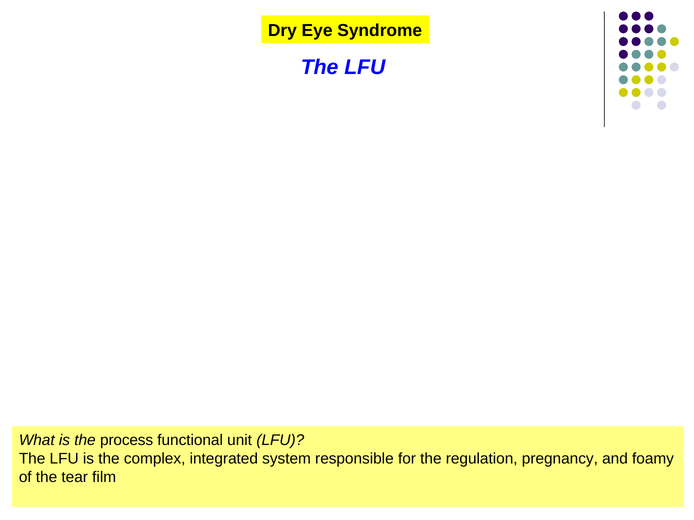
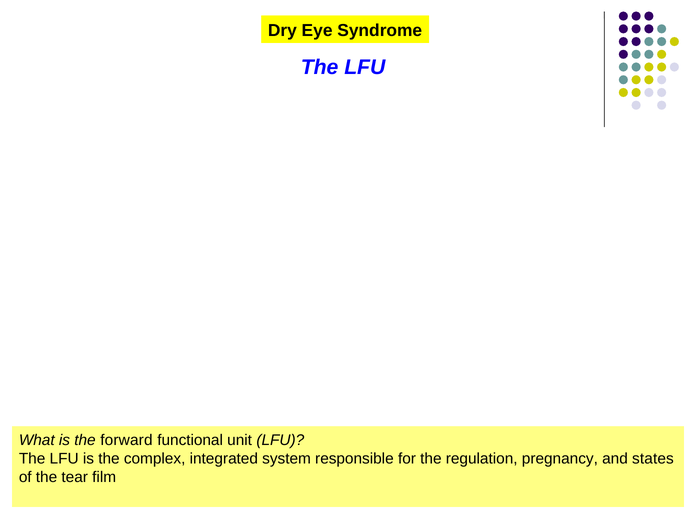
process: process -> forward (126, 440)
foamy: foamy -> states (653, 459)
